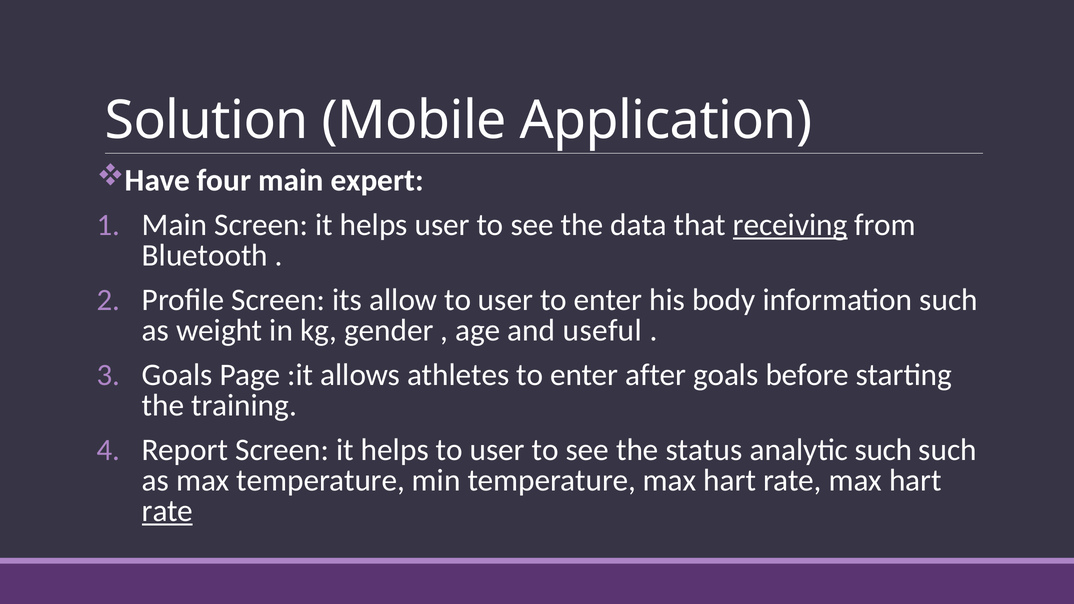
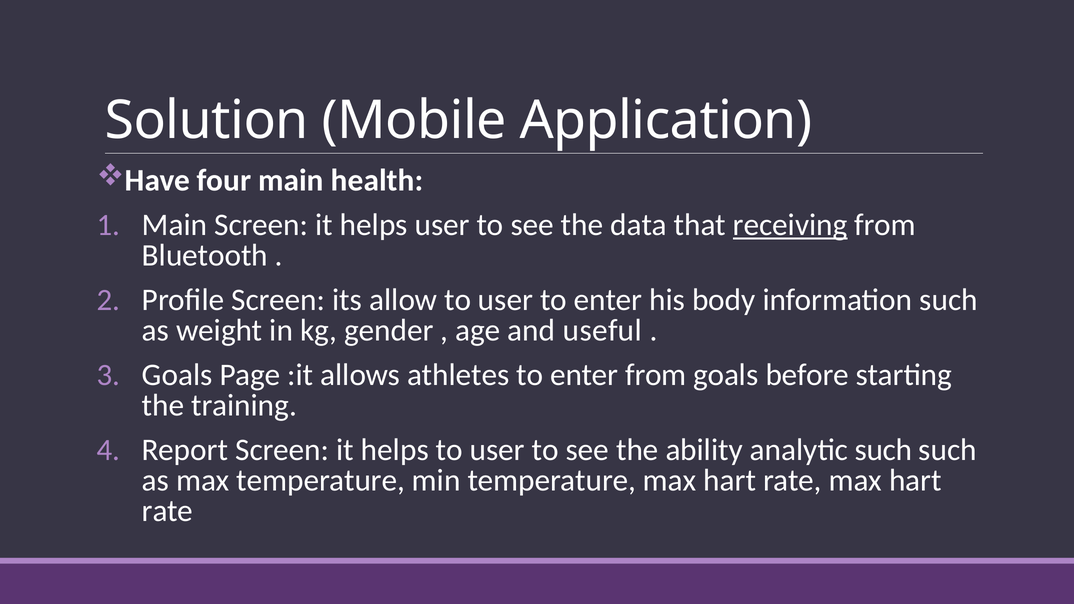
expert: expert -> health (377, 181)
enter after: after -> from (656, 375)
status: status -> ability (704, 450)
rate underline: present -> none (167, 511)
